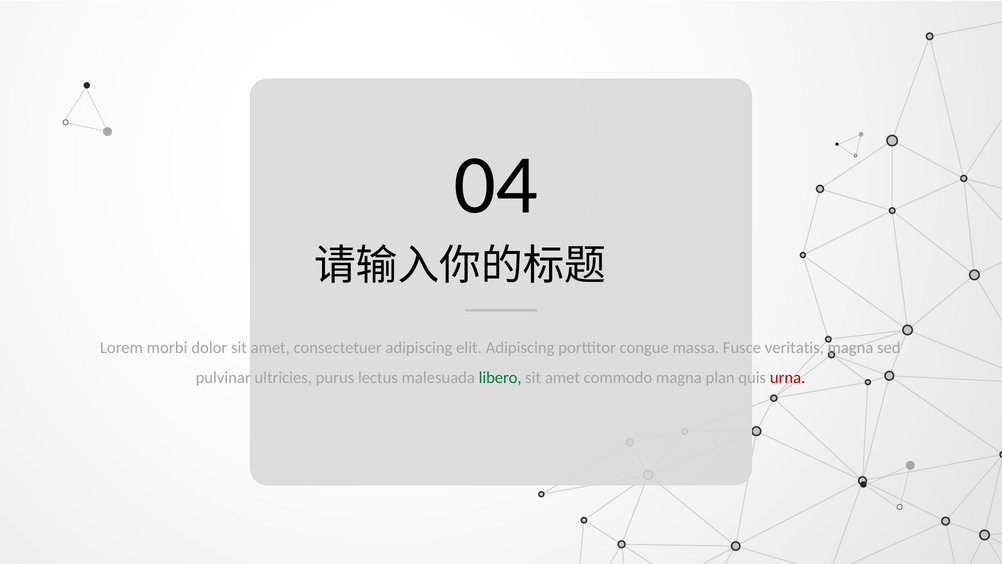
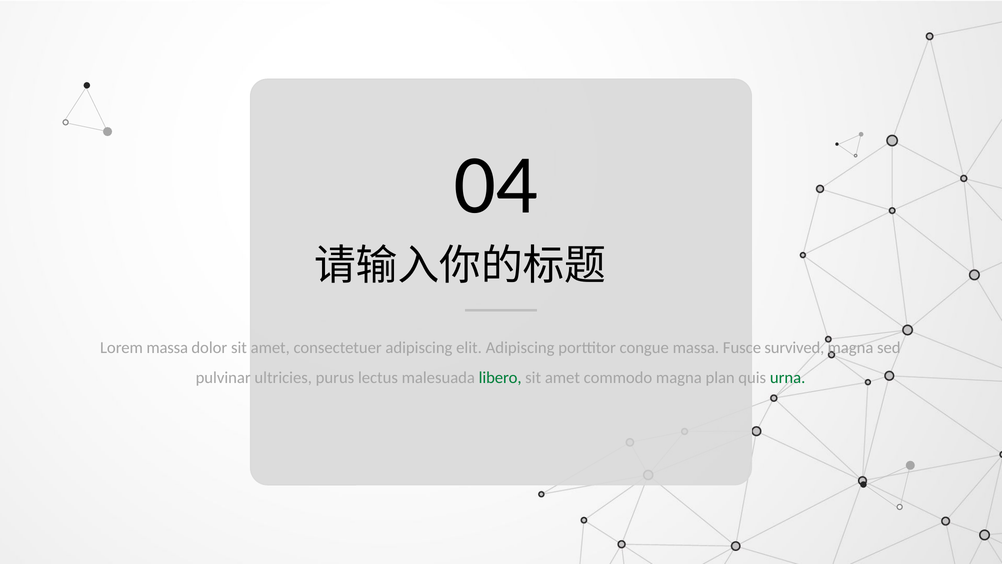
Lorem morbi: morbi -> massa (167, 347)
veritatis: veritatis -> survived (794, 347)
urna colour: red -> green (788, 377)
